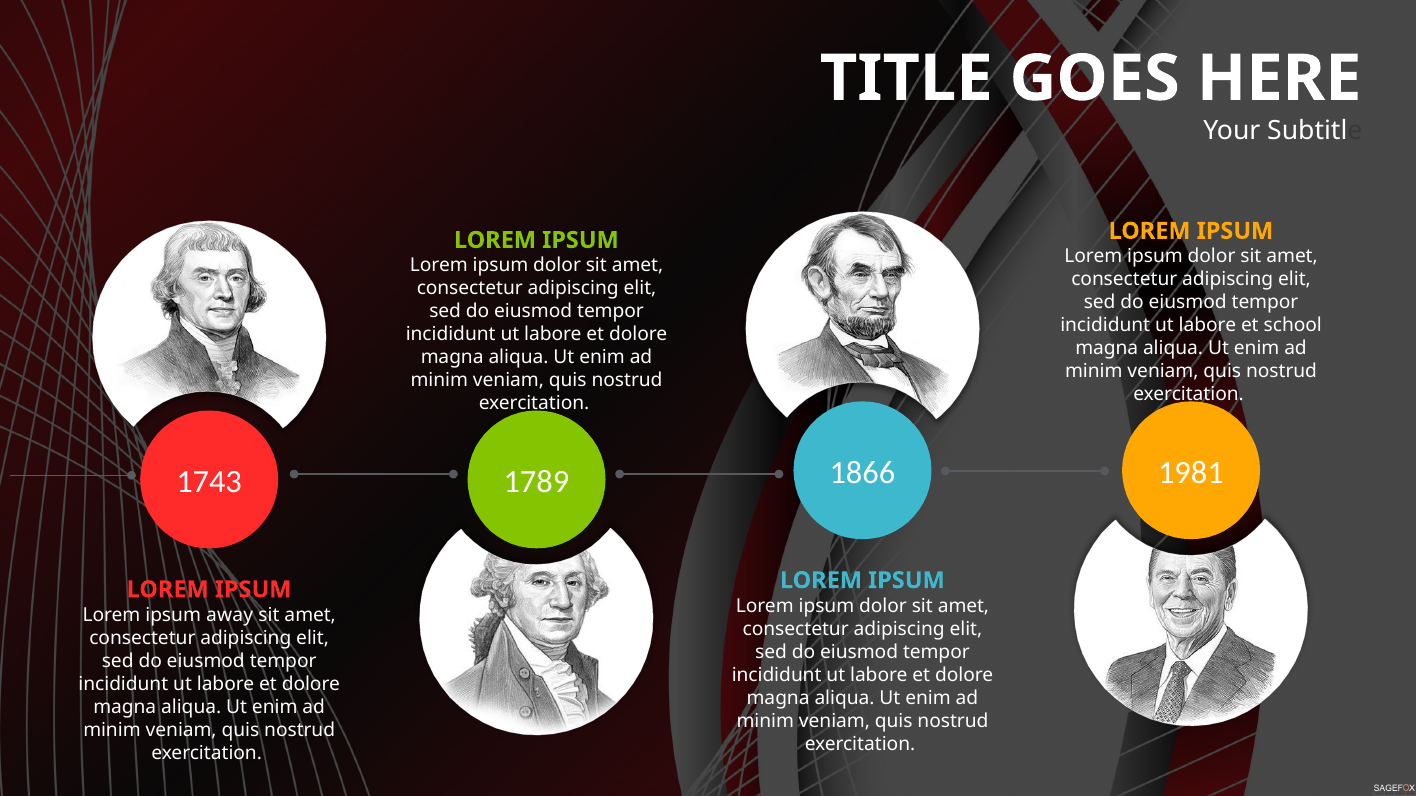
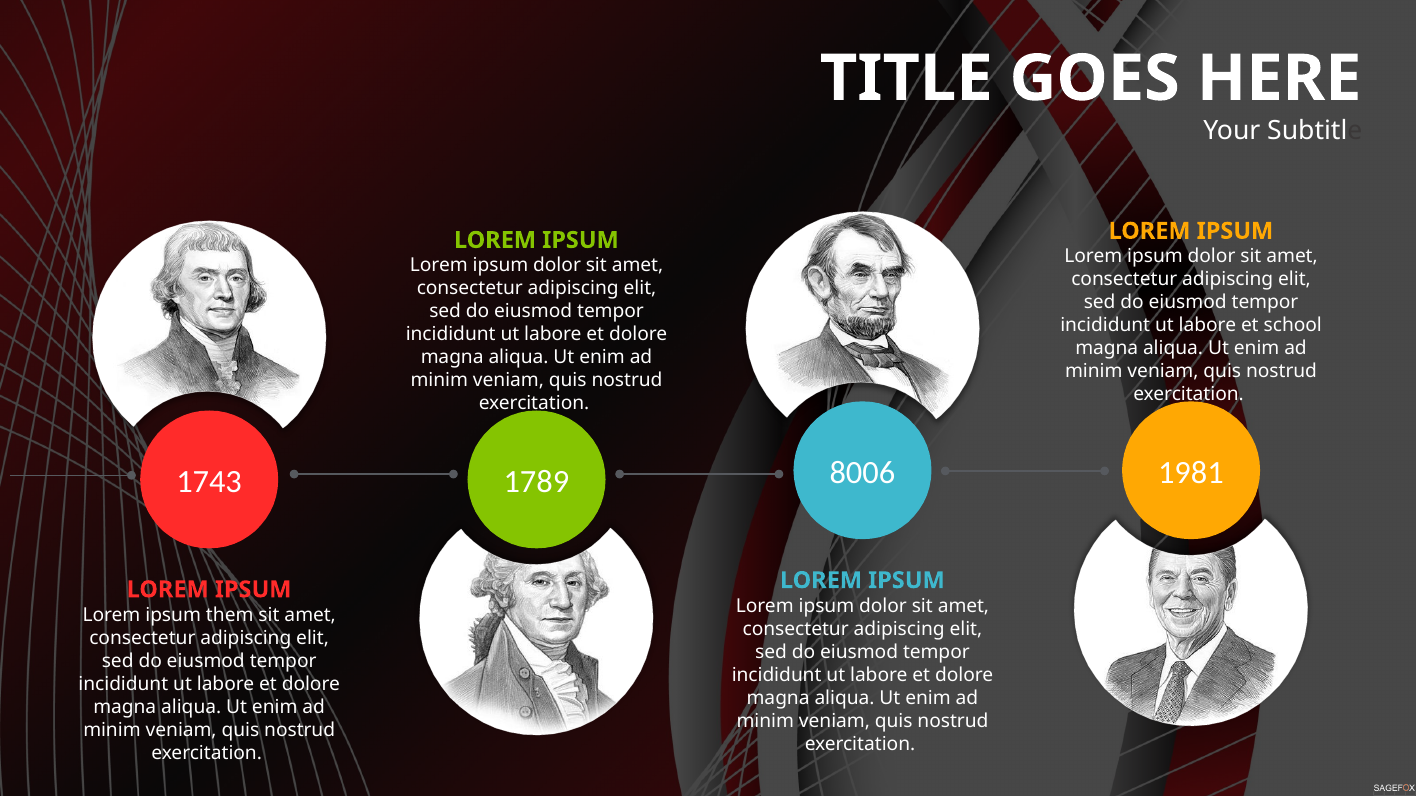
1866: 1866 -> 8006 (862, 473)
away: away -> them (230, 615)
